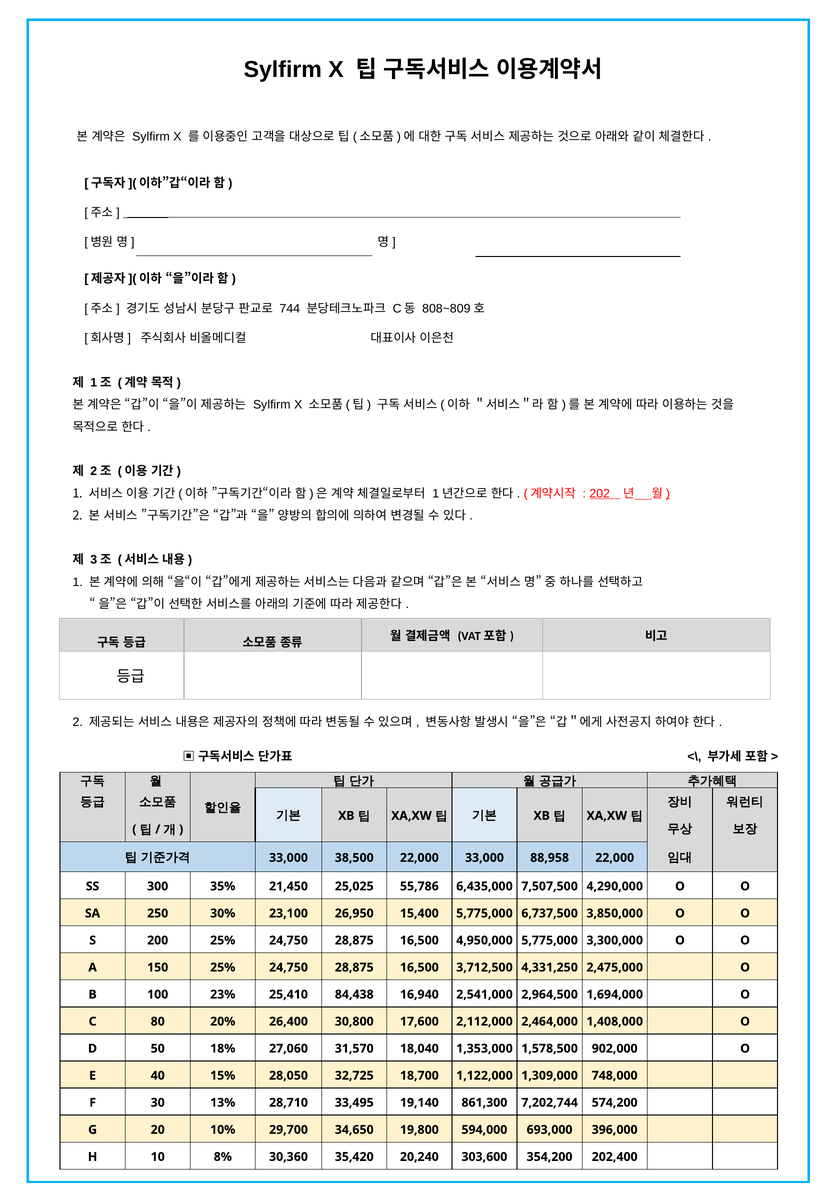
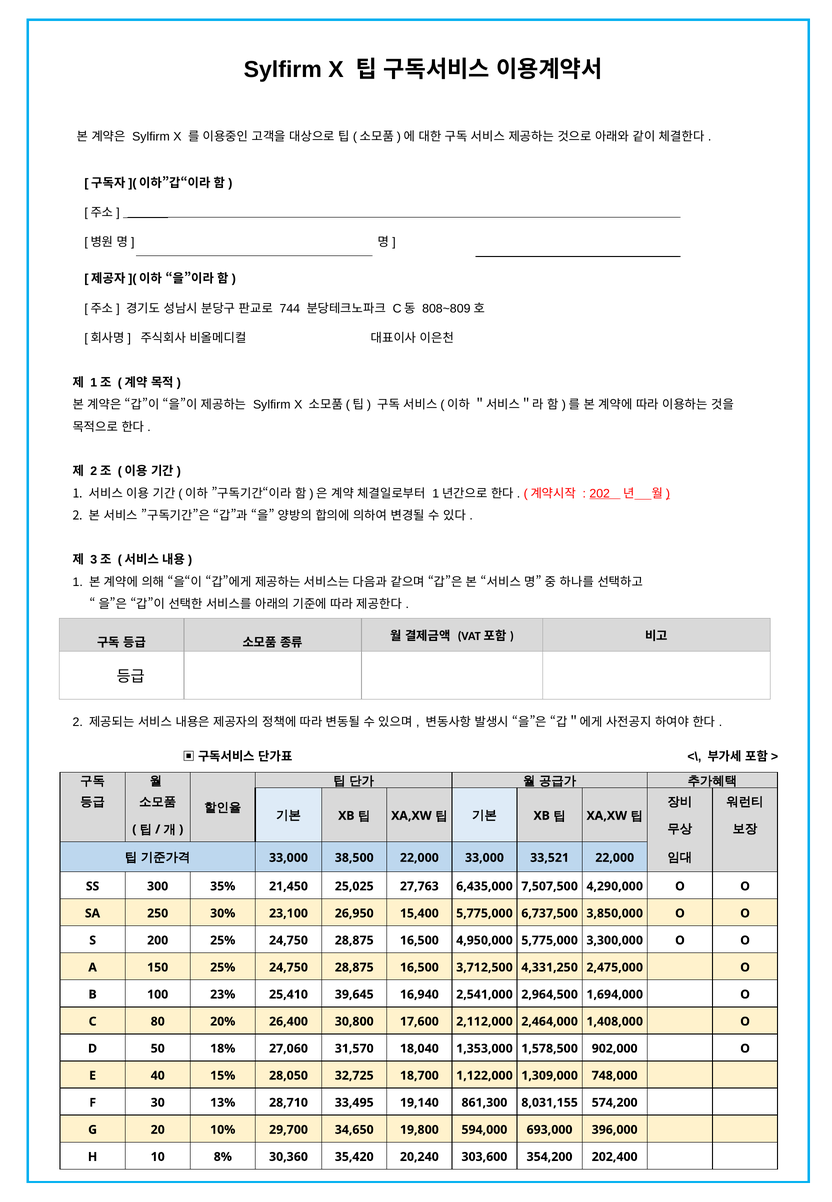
88,958: 88,958 -> 33,521 (550, 858)
55,786: 55,786 -> 27,763 (419, 886)
84,438: 84,438 -> 39,645 (354, 994)
7,202,744: 7,202,744 -> 8,031,155 (550, 1102)
